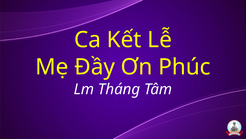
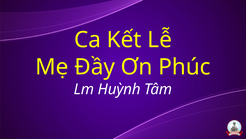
Tháng: Tháng -> Huỳnh (119, 89)
